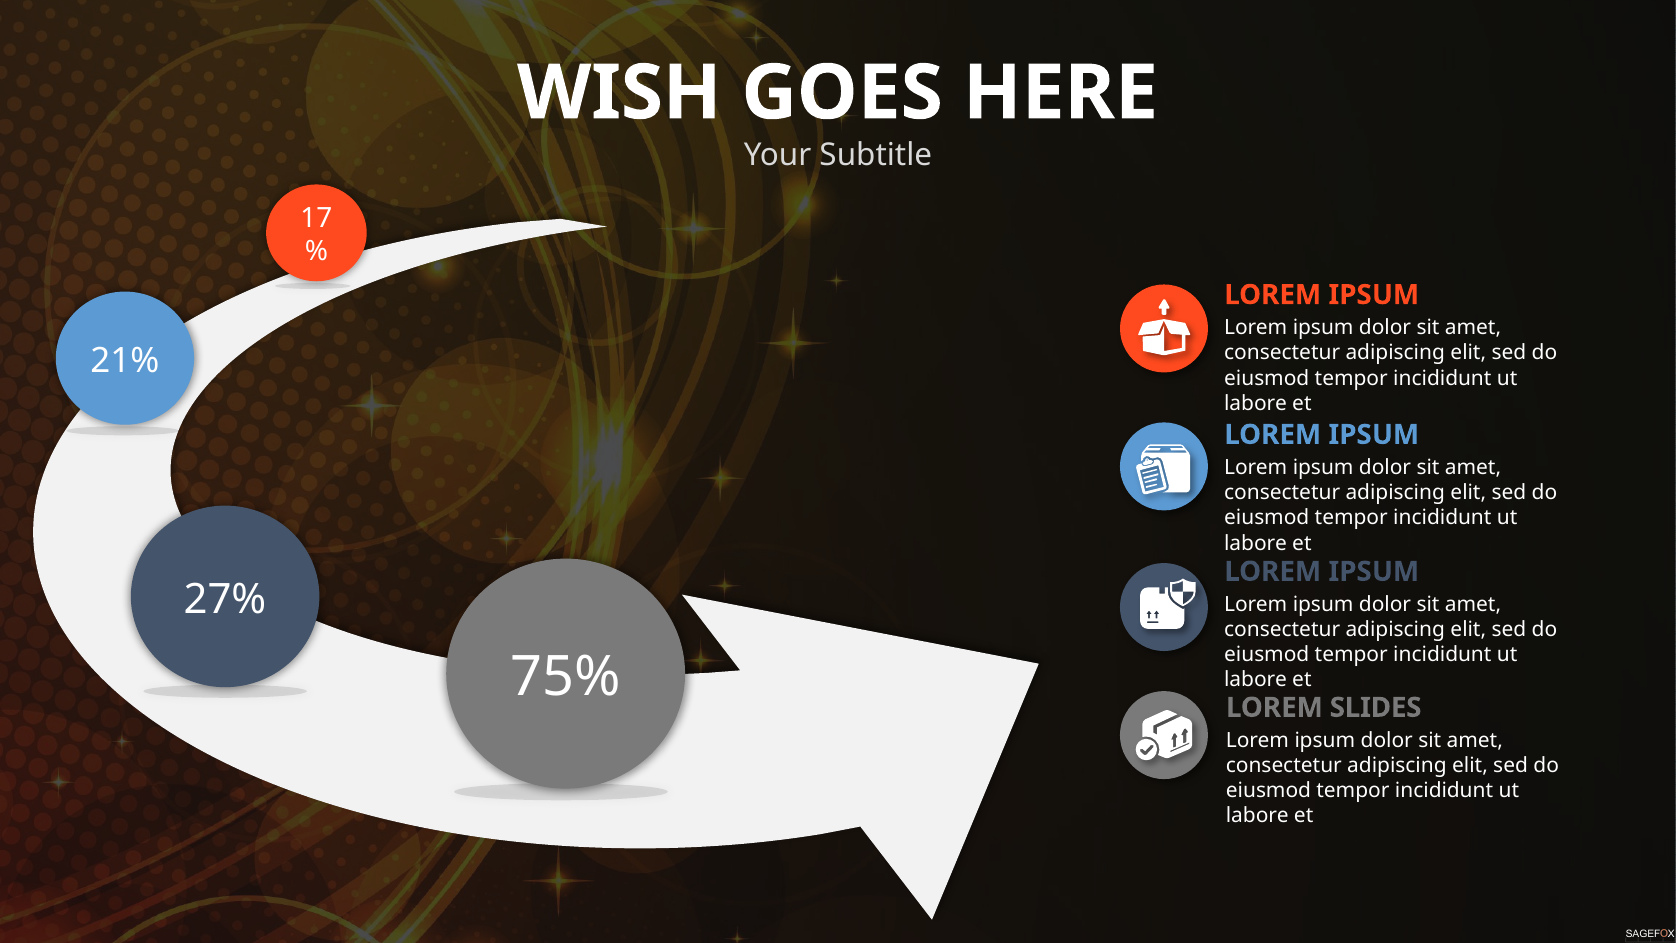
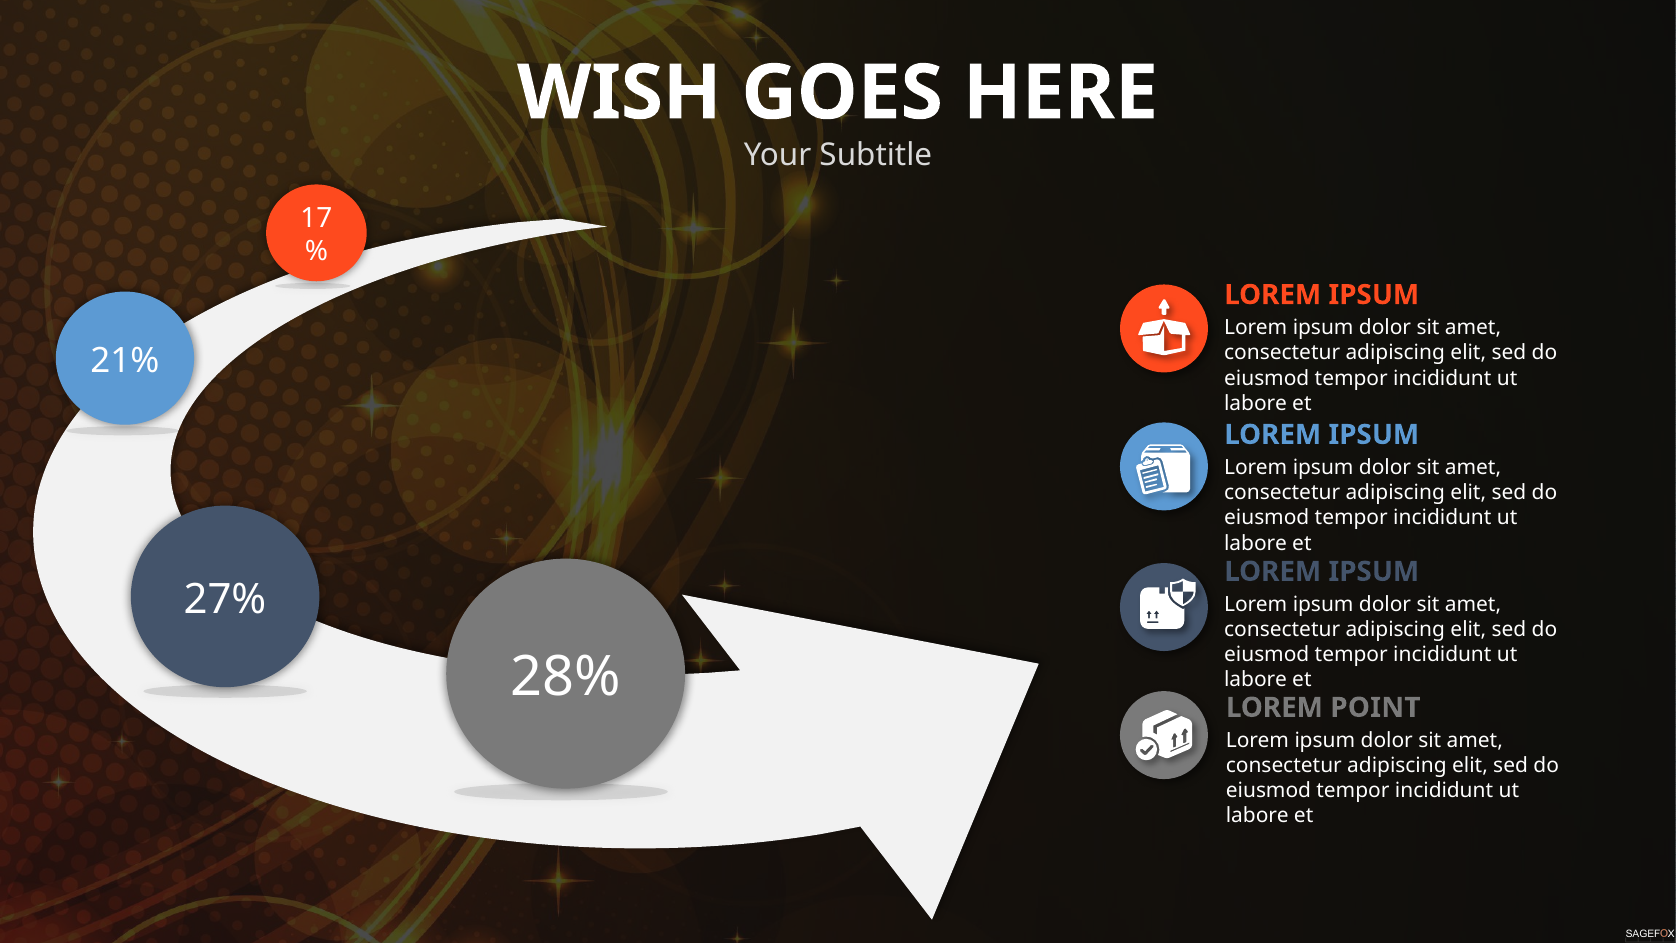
75%: 75% -> 28% (566, 677)
SLIDES: SLIDES -> POINT (1375, 707)
